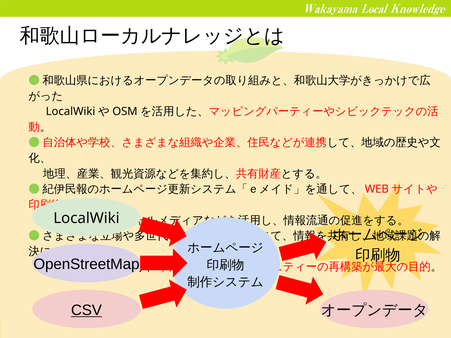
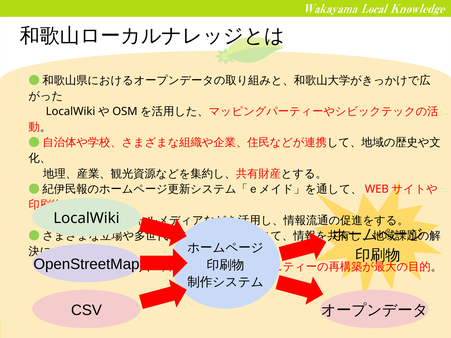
CSV underline: present -> none (86, 310)
